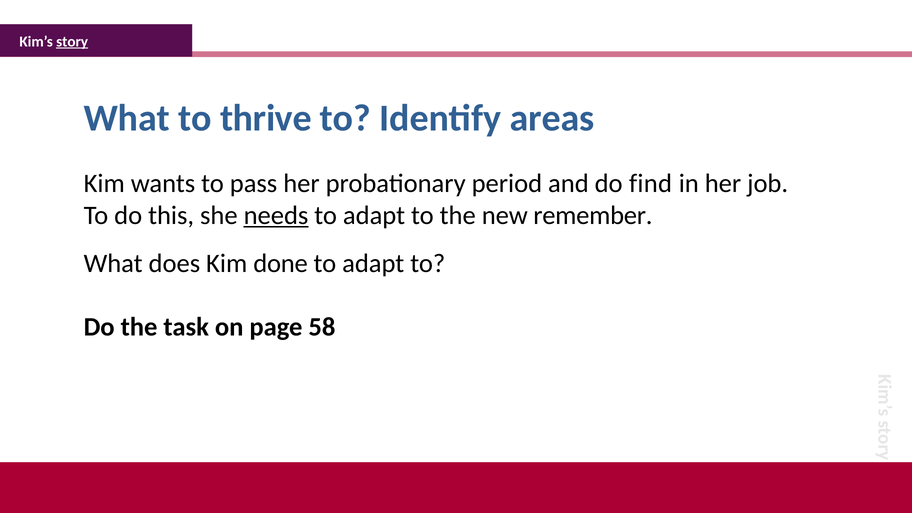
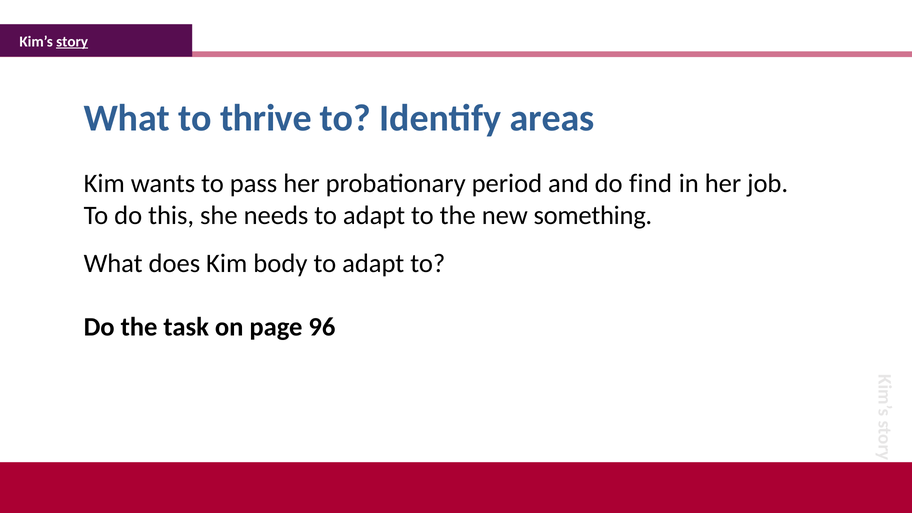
needs underline: present -> none (276, 215)
remember: remember -> something (593, 215)
done: done -> body (280, 263)
58: 58 -> 96 (322, 327)
